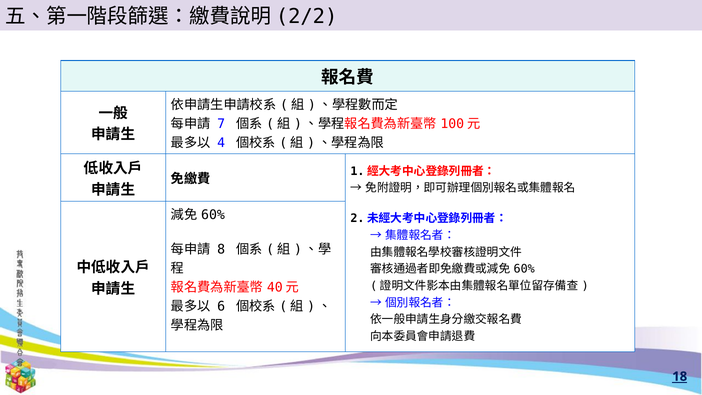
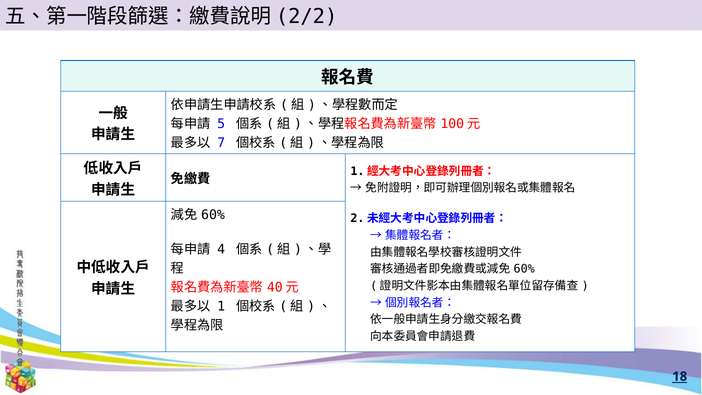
7: 7 -> 5 (221, 124)
4: 4 -> 7 (221, 143)
8: 8 -> 4 (221, 249)
6: 6 -> 1 (221, 306)
